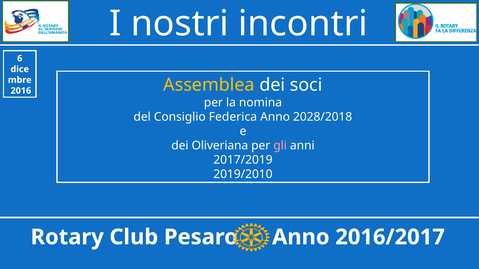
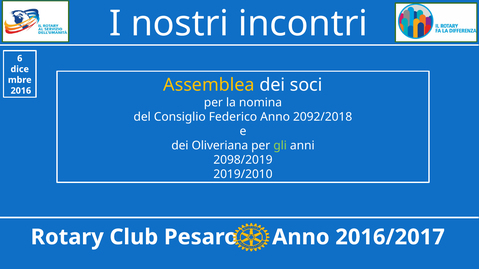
Federica: Federica -> Federico (233, 117)
2028/2018: 2028/2018 -> 2092/2018 (323, 117)
gli colour: pink -> light green (280, 146)
2017/2019: 2017/2019 -> 2098/2019 (243, 160)
